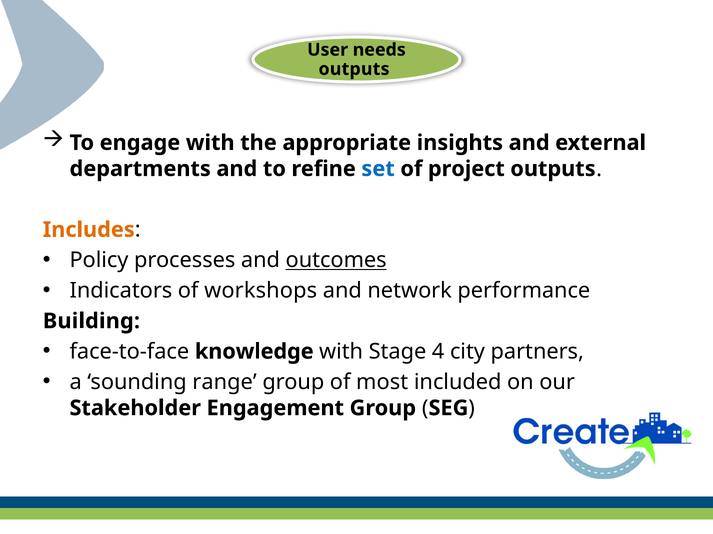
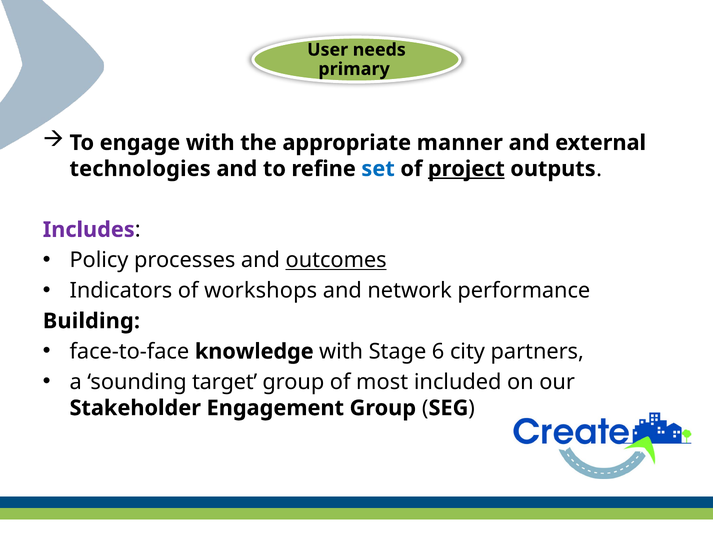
outputs: outputs -> primary (354, 69)
insights: insights -> manner (460, 143)
departments: departments -> technologies (140, 169)
project underline: none -> present (466, 169)
Includes colour: orange -> purple (89, 230)
4: 4 -> 6 (438, 352)
range: range -> target (225, 382)
